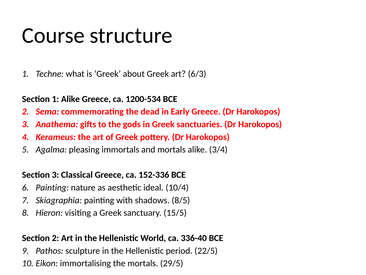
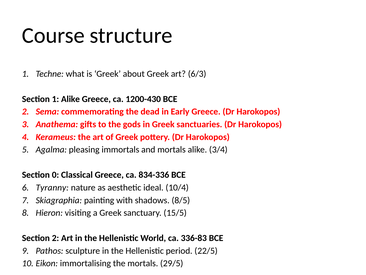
1200-534: 1200-534 -> 1200-430 (143, 99)
Section 3: 3 -> 0 (55, 175)
152-336: 152-336 -> 834-336 (154, 175)
Painting: Painting -> Tyranny (52, 187)
336-40: 336-40 -> 336-83 (194, 238)
